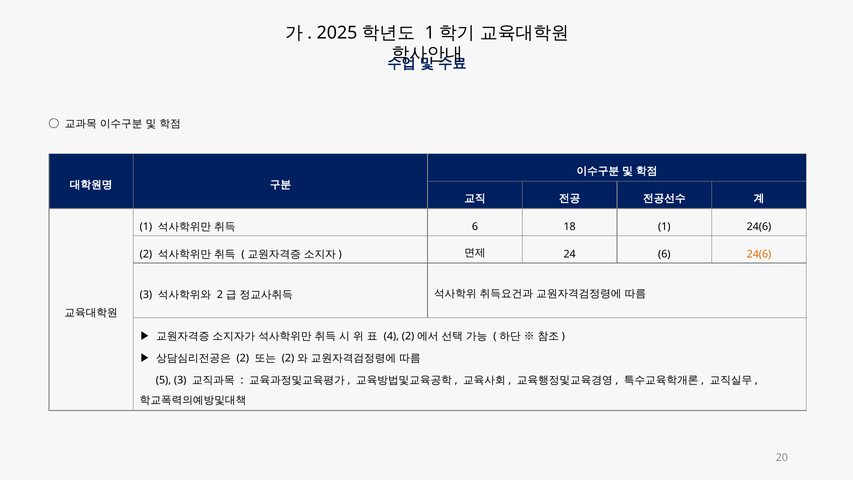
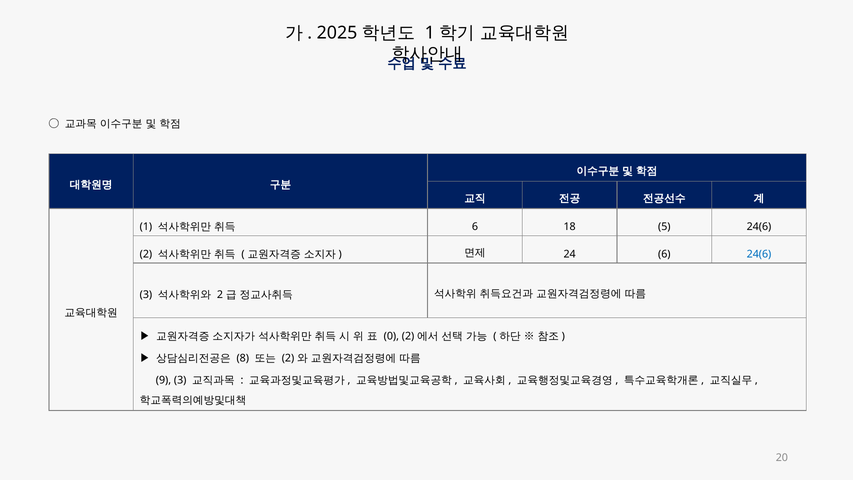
18 1: 1 -> 5 (664, 227)
24(6 colour: orange -> blue (759, 254)
4: 4 -> 0 (391, 336)
2: 2 -> 8 (243, 358)
5: 5 -> 9 (163, 380)
